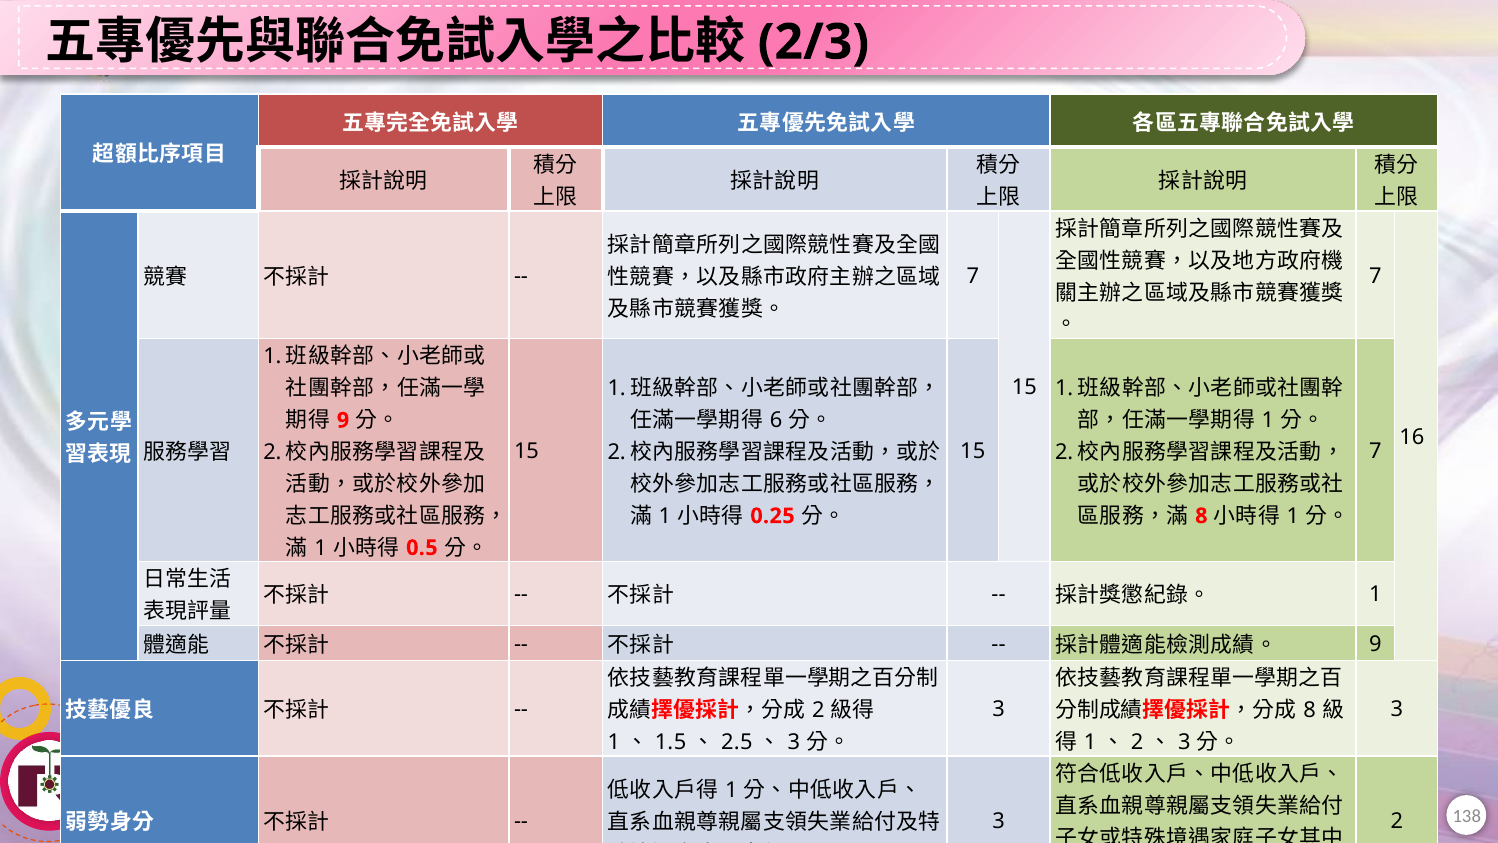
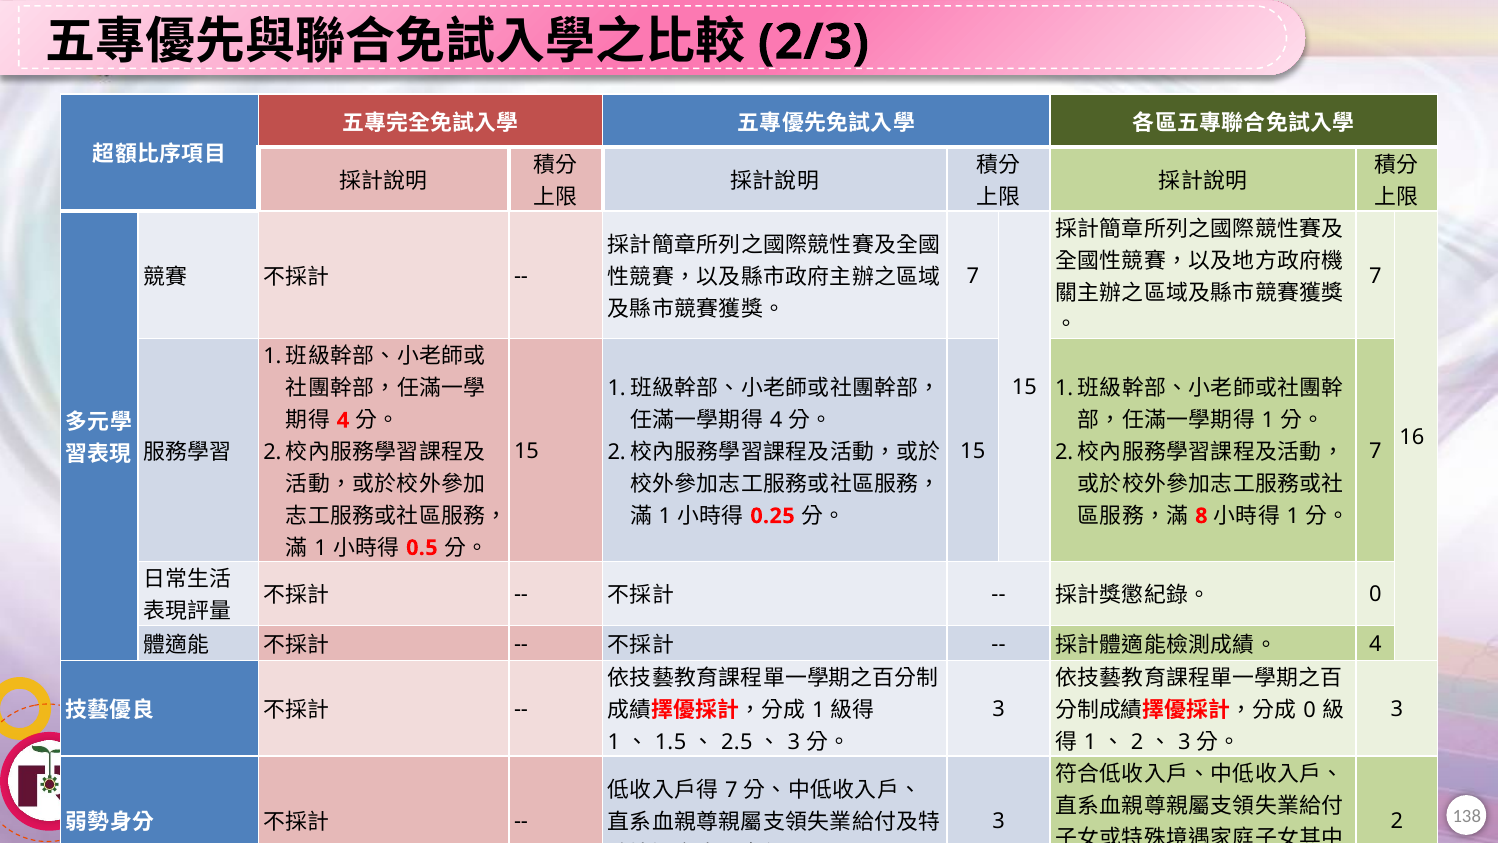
9: 9 -> 4 (343, 420)
6: 6 -> 4 (776, 420)
1: 1 -> 0 (1375, 594)
9: 9 -> 4 (1375, 644)
2: 2 -> 1 (818, 710)
8: 8 -> 0 (1310, 710)
1: 1 -> 7 (731, 790)
